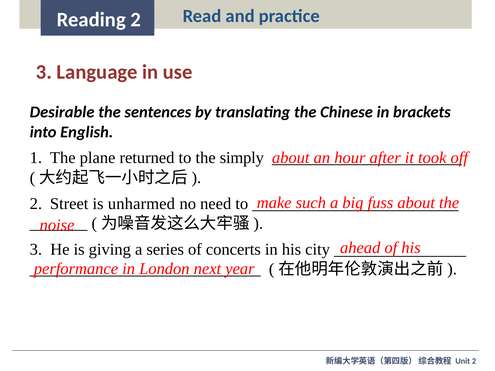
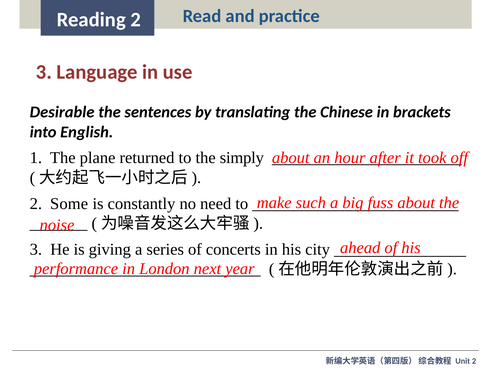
Street: Street -> Some (69, 204)
unharmed: unharmed -> constantly (142, 204)
